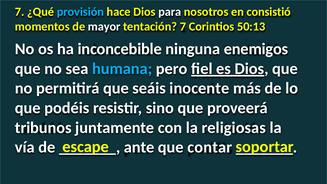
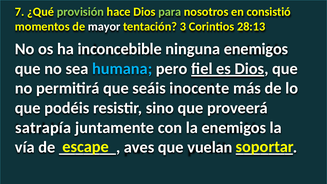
provisión colour: light blue -> light green (80, 12)
para colour: white -> light green (170, 12)
tentación 7: 7 -> 3 (183, 26)
50:13: 50:13 -> 28:13 (251, 26)
tribunos: tribunos -> satrapía (43, 128)
la religiosas: religiosas -> enemigos (234, 128)
ante: ante -> aves (139, 147)
contar: contar -> vuelan (210, 147)
